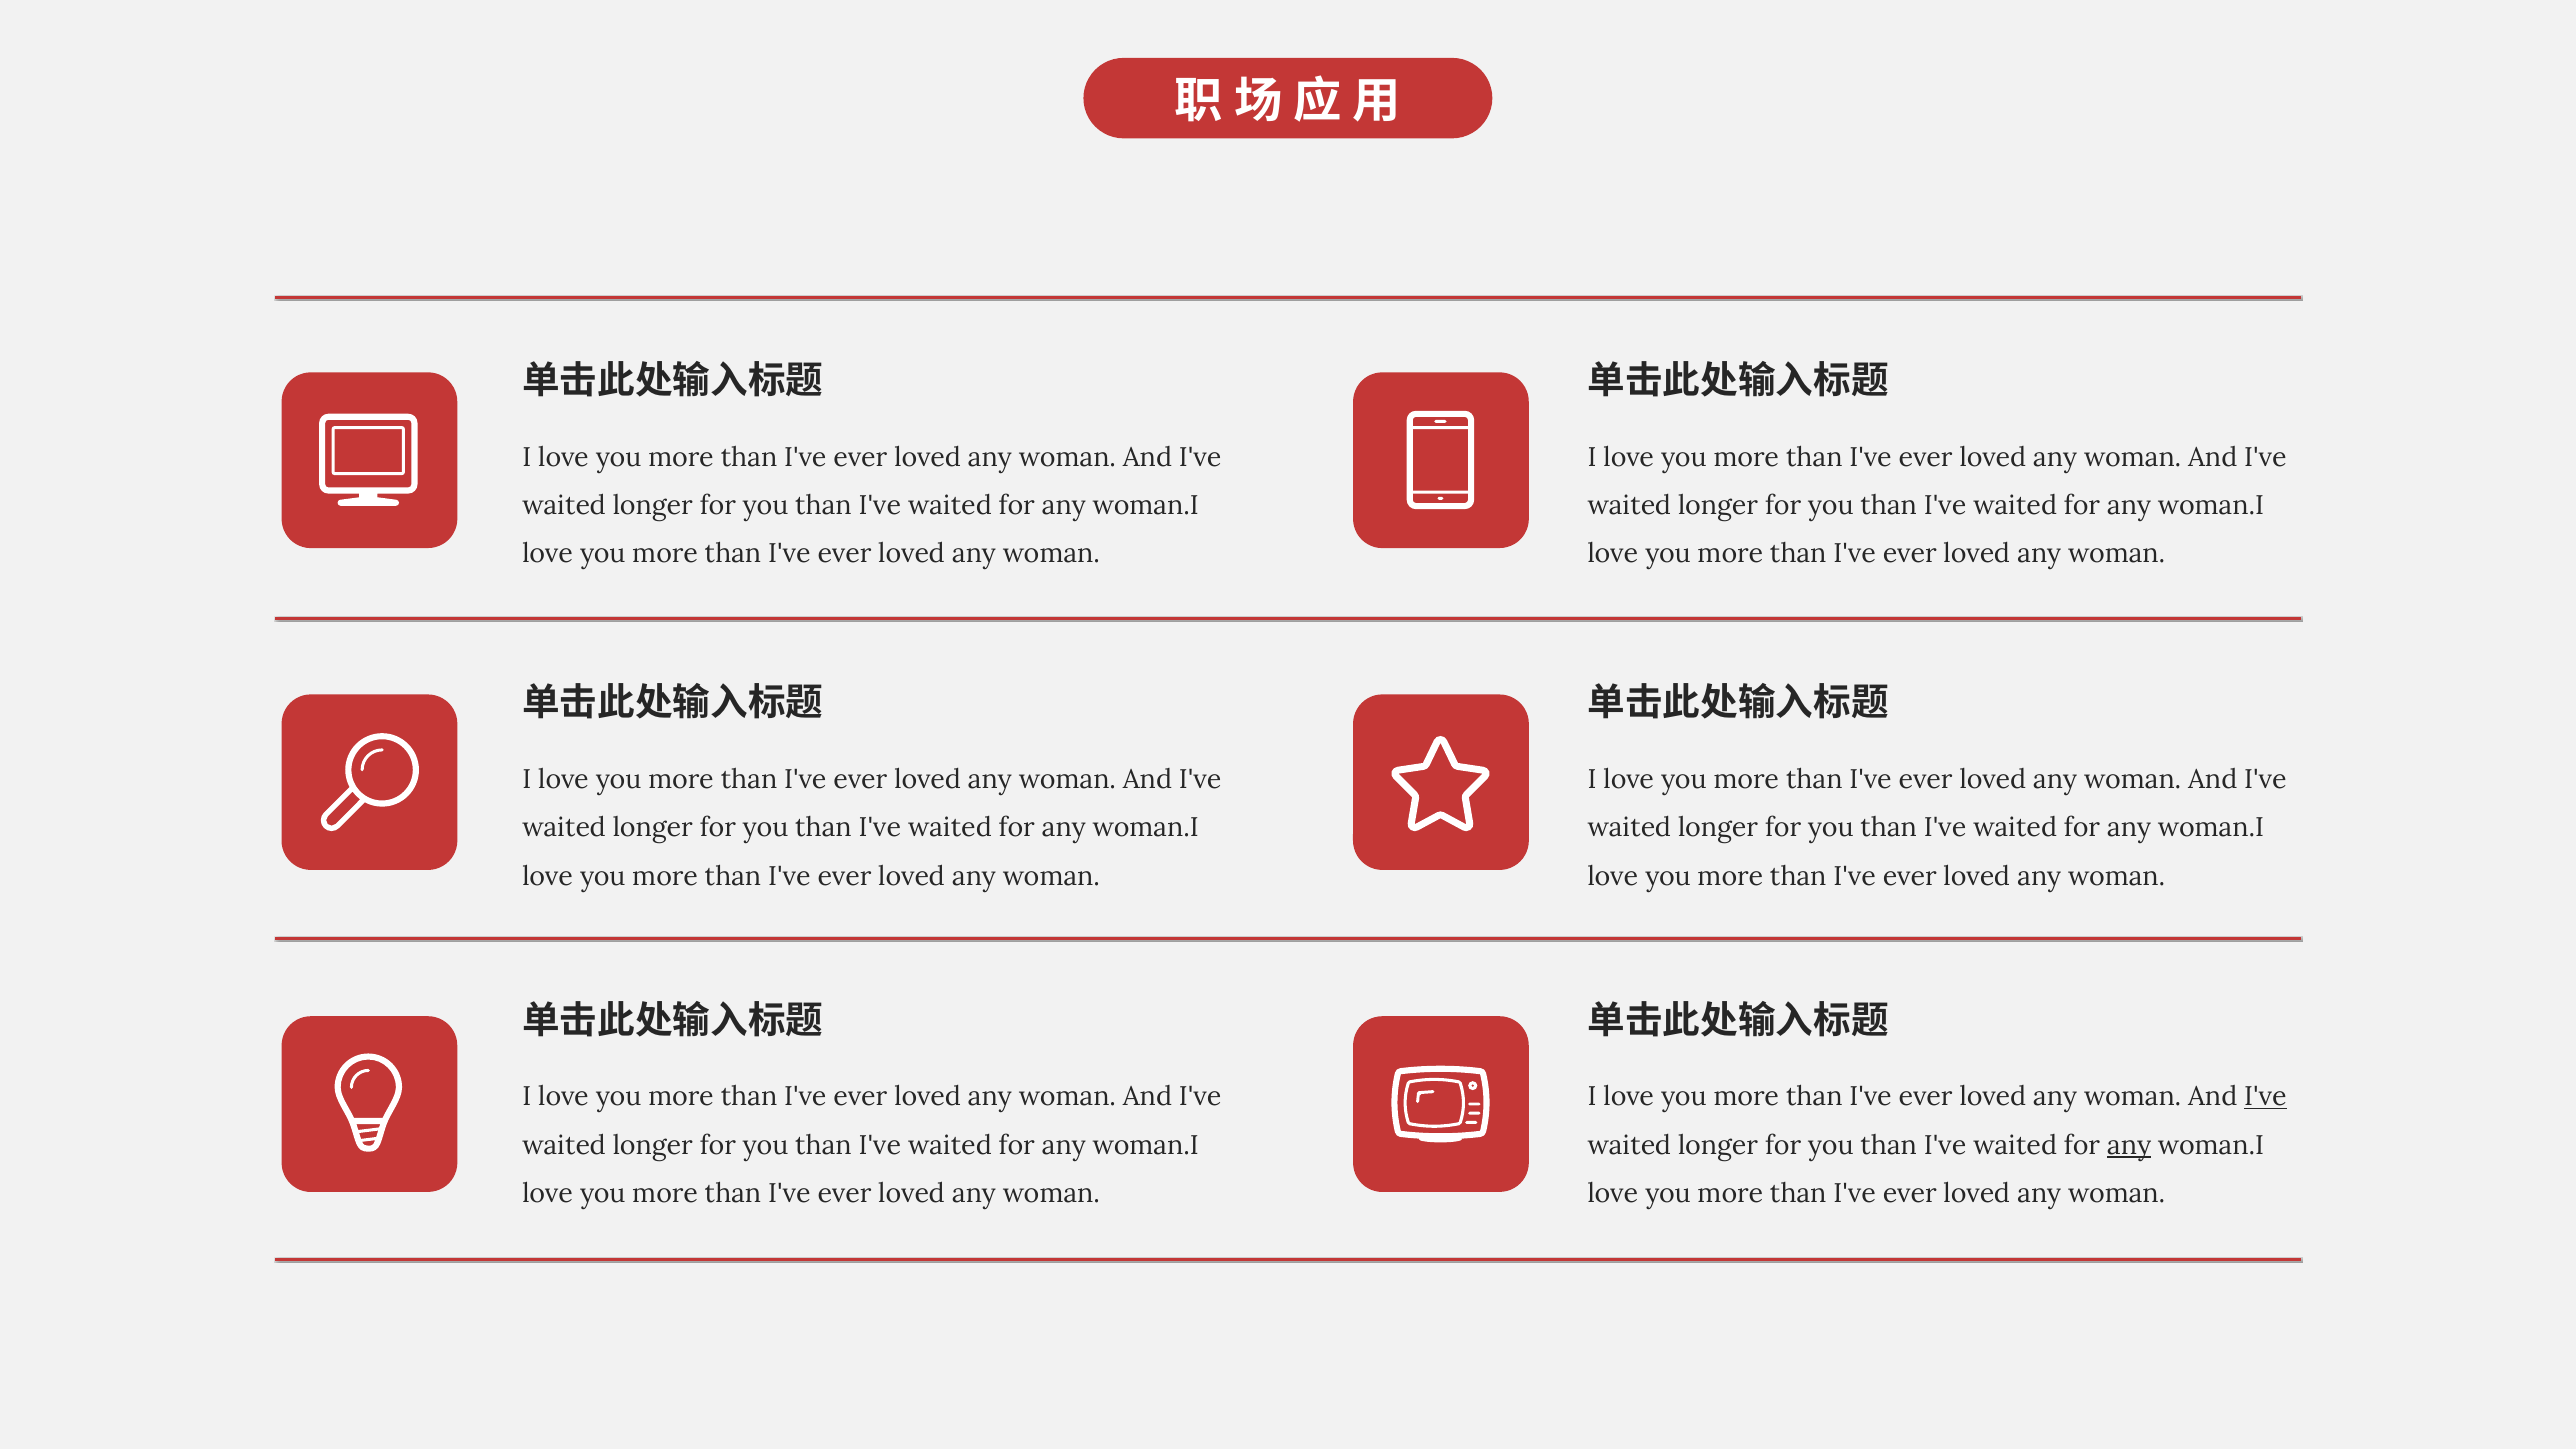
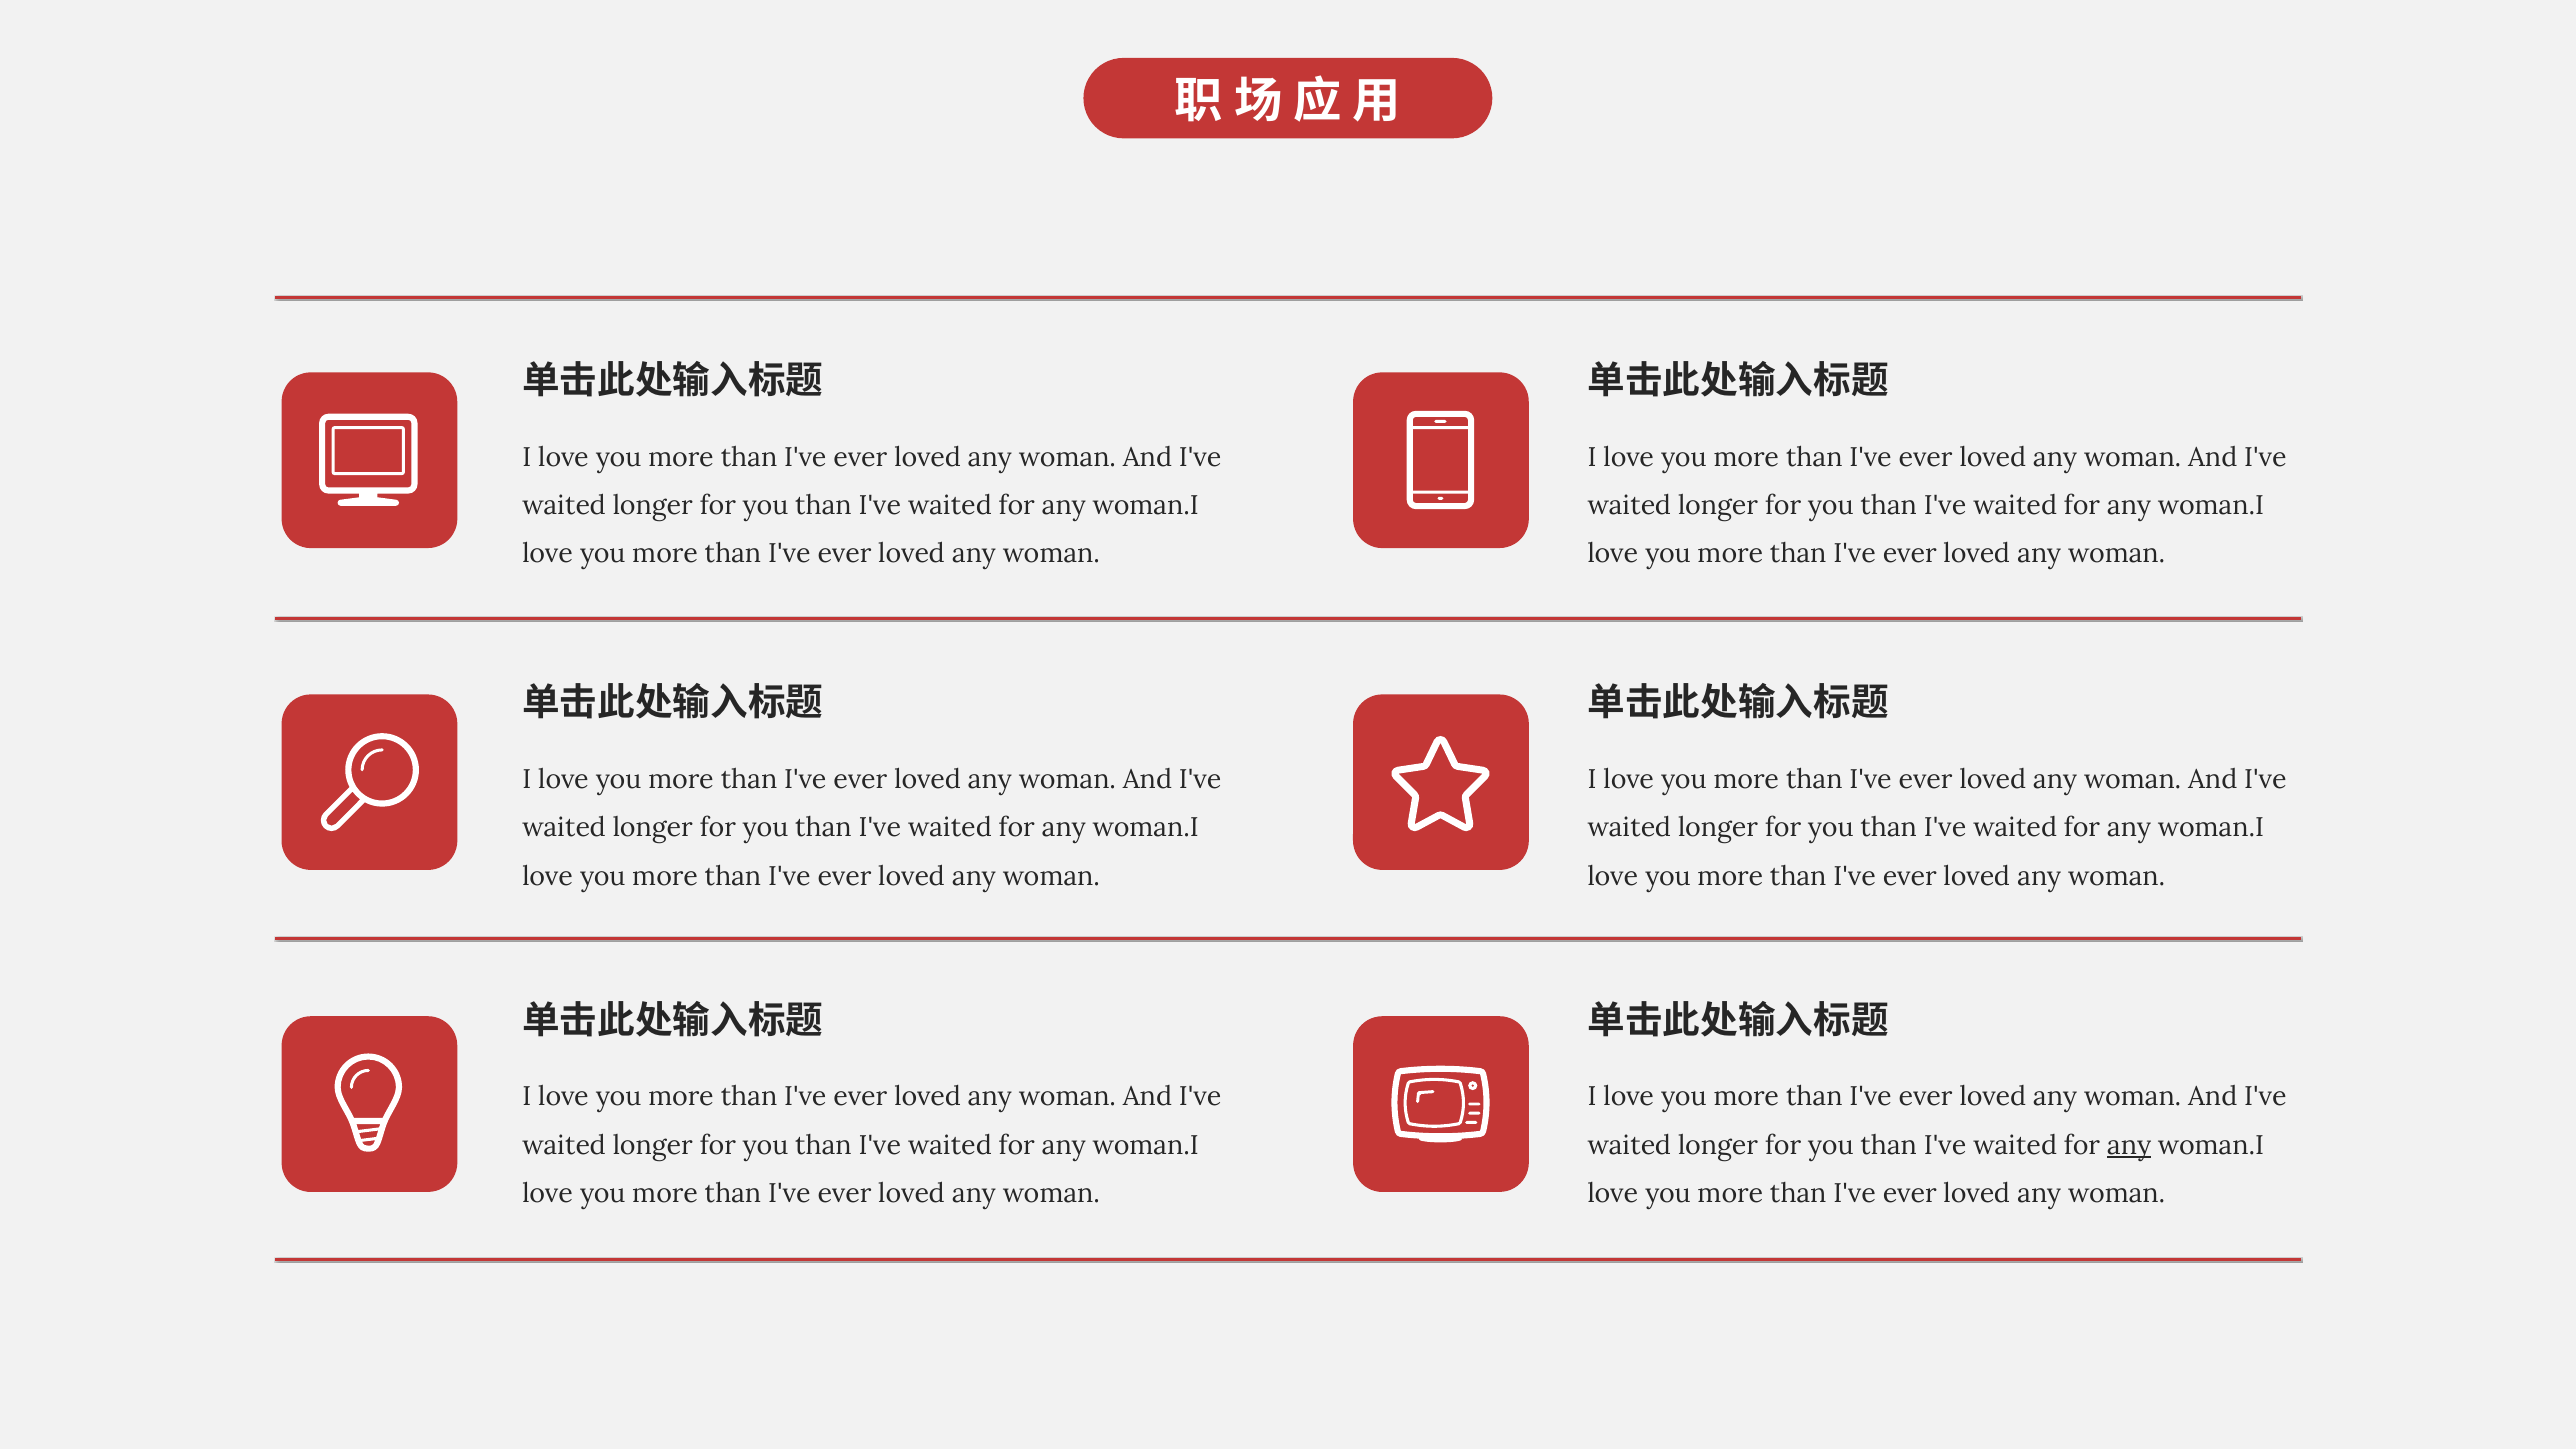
I've underline: present -> none (2265, 1097)
